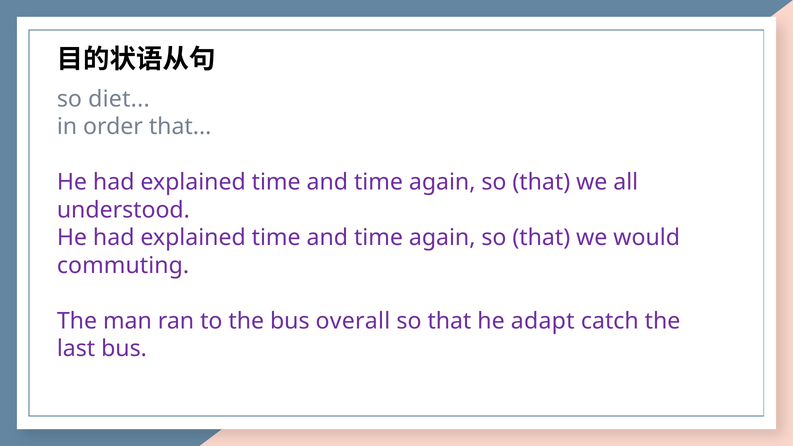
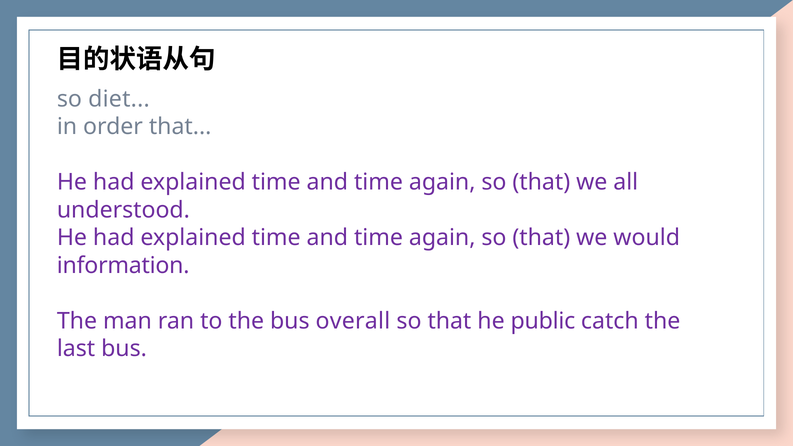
commuting: commuting -> information (123, 266)
adapt: adapt -> public (543, 321)
